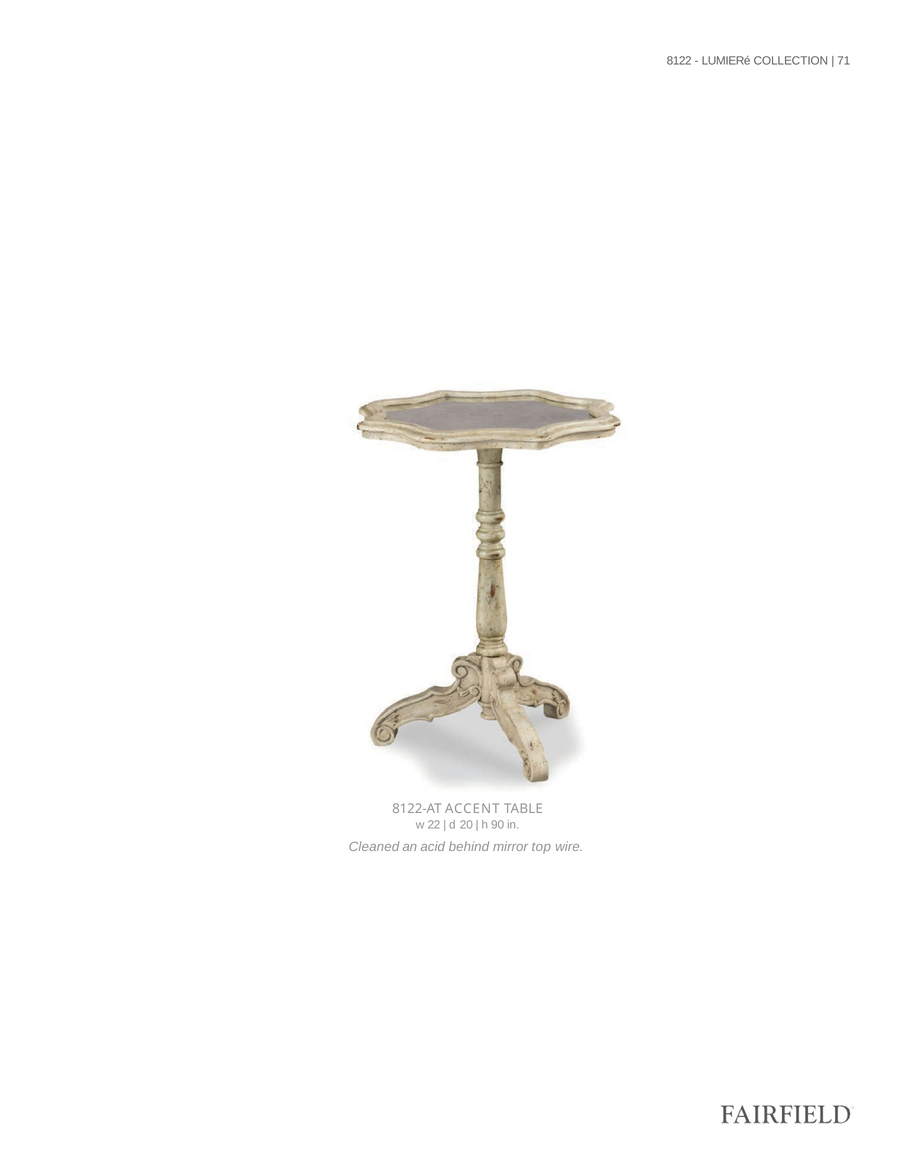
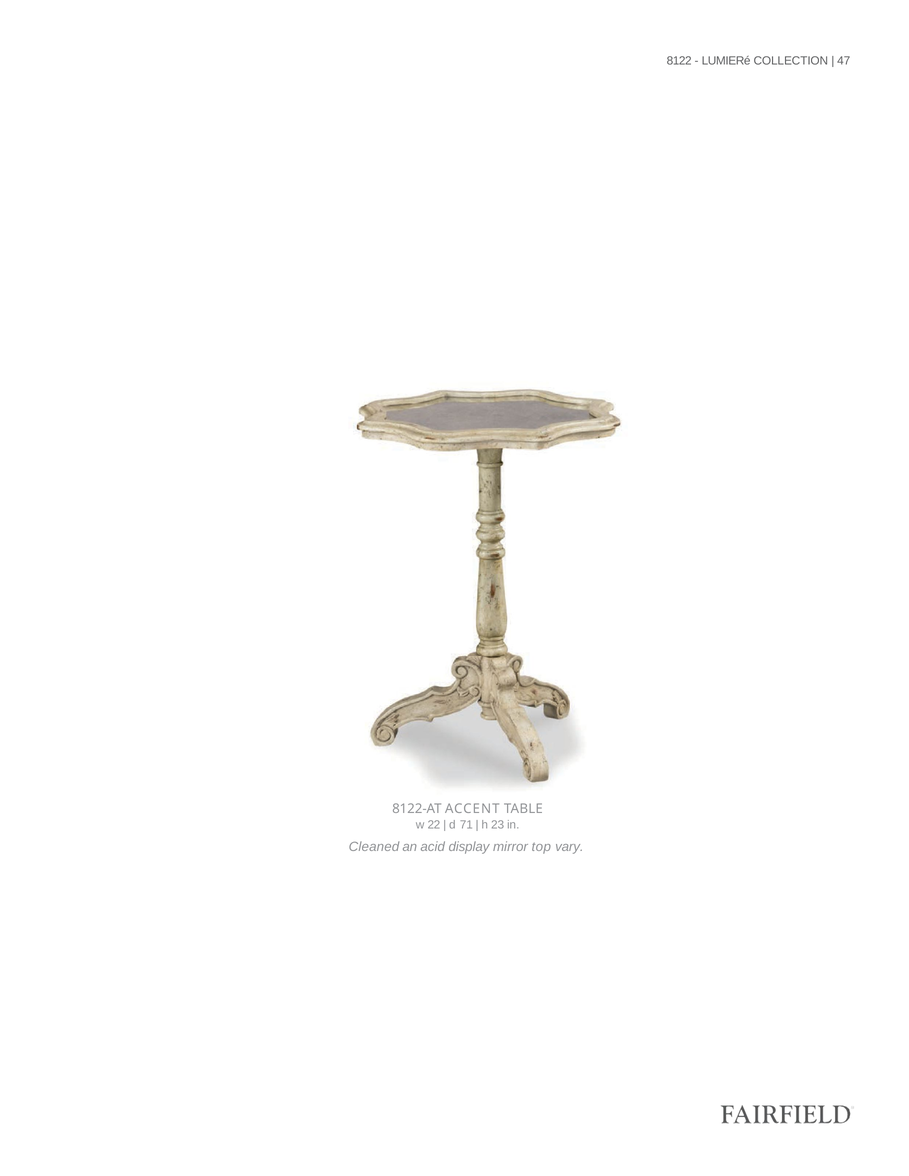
71: 71 -> 47 (844, 61)
20: 20 -> 71 (466, 825)
90: 90 -> 23 (498, 825)
behind: behind -> display (469, 847)
wire: wire -> vary (569, 847)
